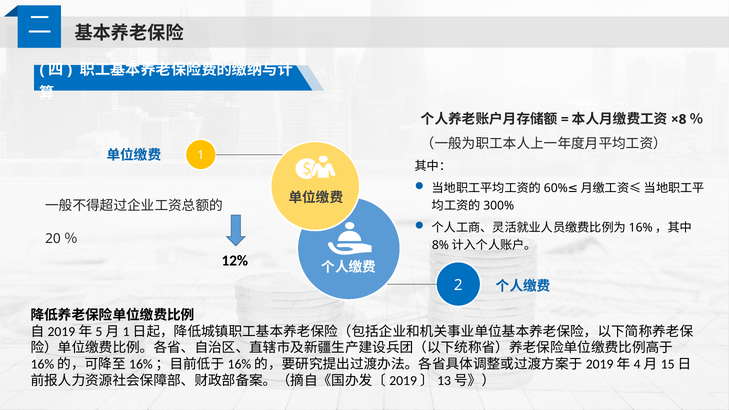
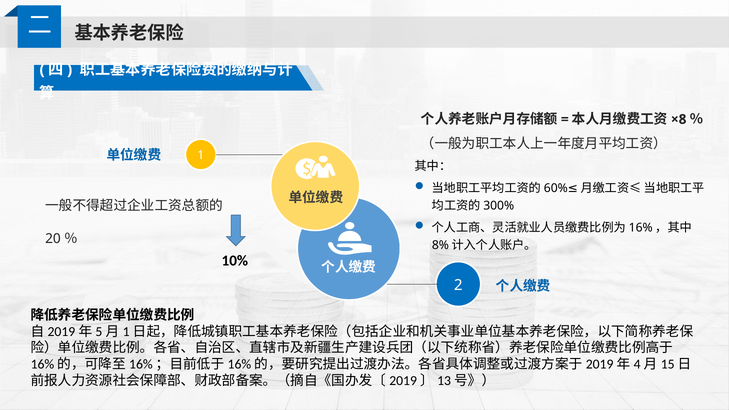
12%: 12% -> 10% (235, 261)
